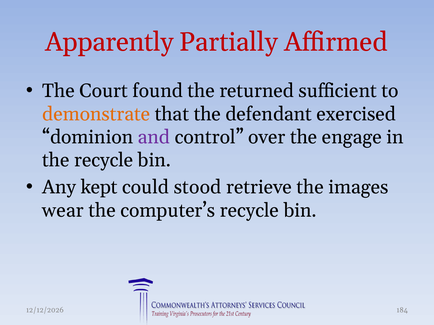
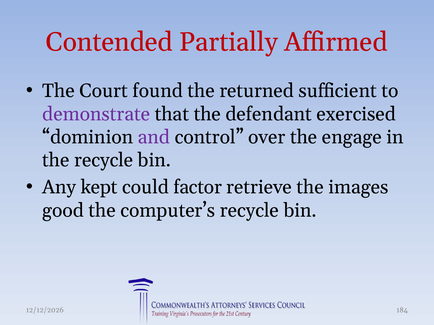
Apparently: Apparently -> Contended (109, 42)
demonstrate colour: orange -> purple (96, 114)
stood: stood -> factor (198, 188)
wear: wear -> good (63, 211)
